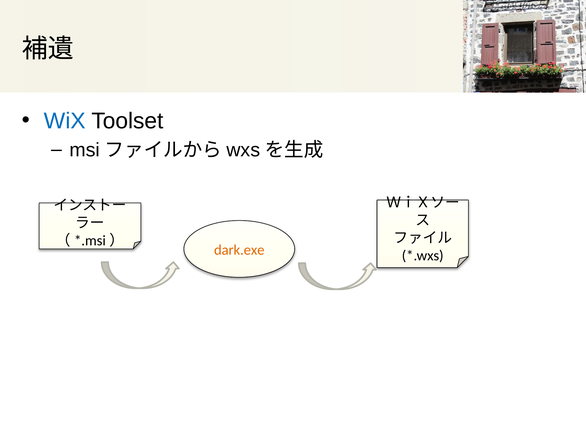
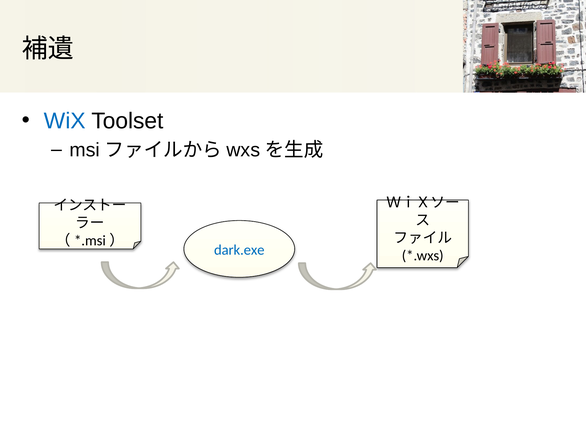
dark.exe colour: orange -> blue (239, 250)
